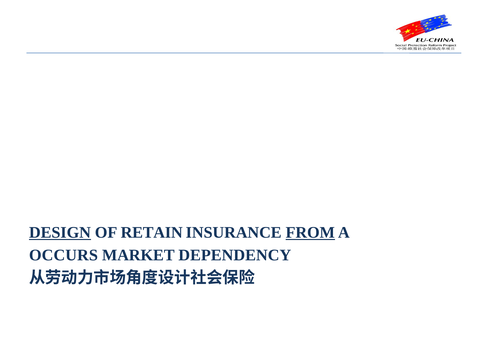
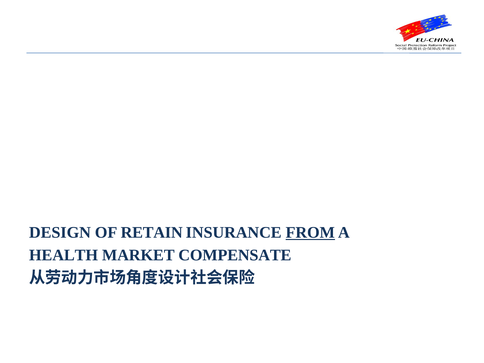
DESIGN underline: present -> none (60, 233)
OCCURS: OCCURS -> HEALTH (64, 255)
DEPENDENCY: DEPENDENCY -> COMPENSATE (235, 255)
